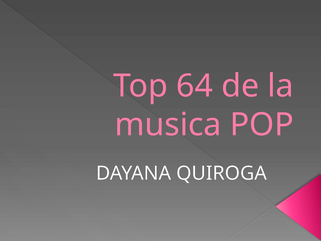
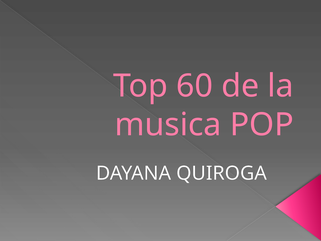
64: 64 -> 60 (195, 86)
